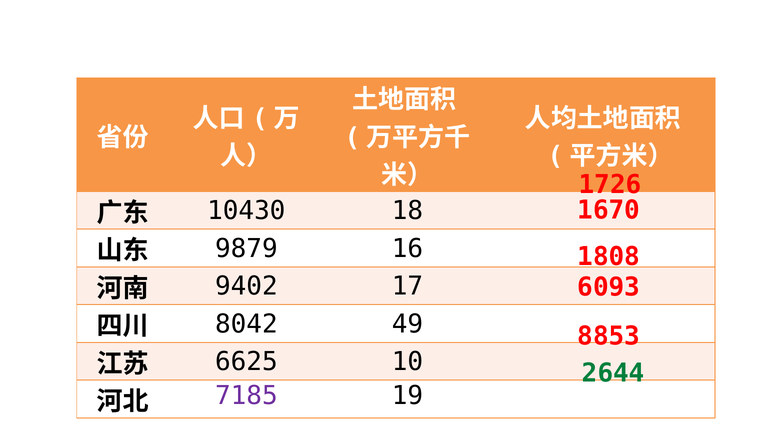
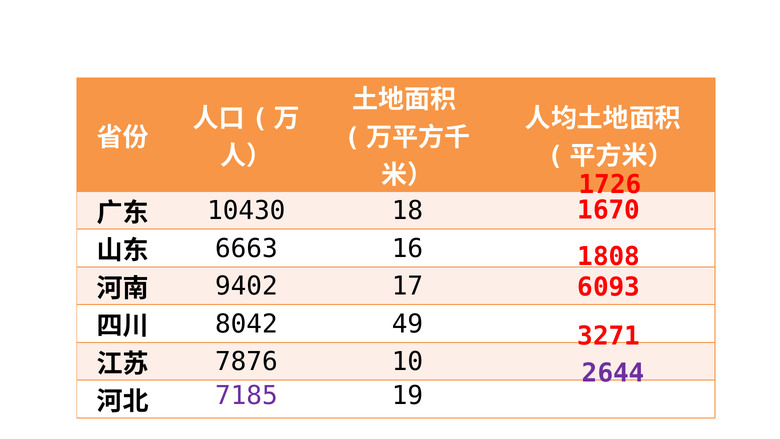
9879: 9879 -> 6663 (246, 248)
8853: 8853 -> 3271 (609, 336)
6625: 6625 -> 7876 (246, 362)
2644 colour: green -> purple (613, 373)
